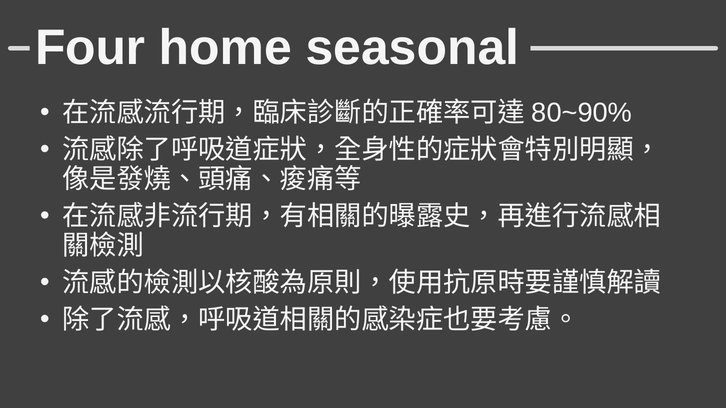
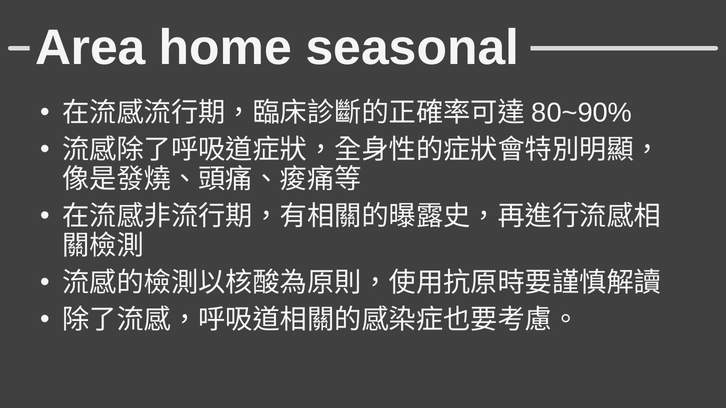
Four: Four -> Area (90, 48)
